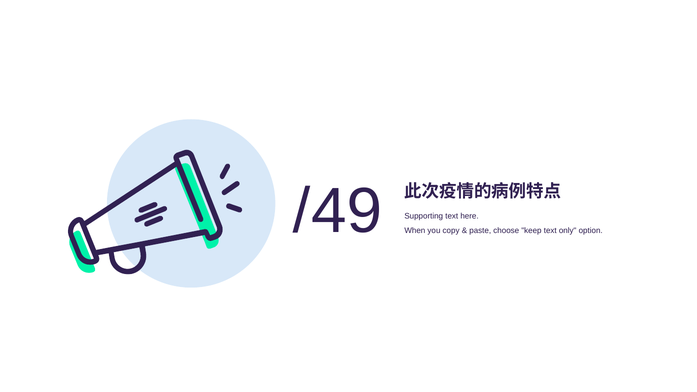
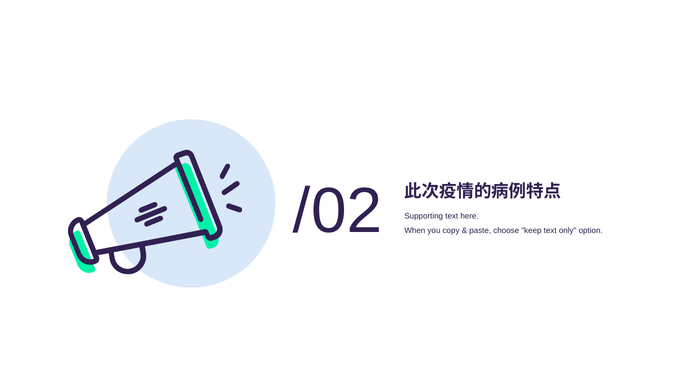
/49: /49 -> /02 (338, 211)
